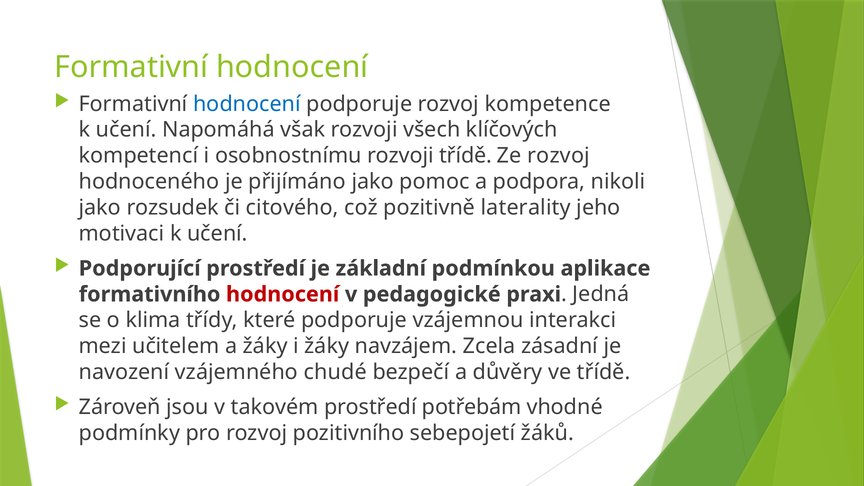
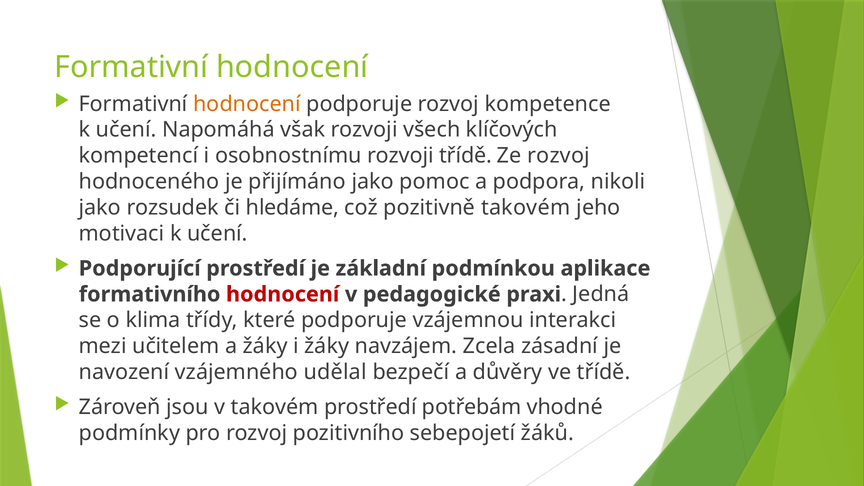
hodnocení colour: blue -> orange (247, 104)
citového: citového -> hledáme (292, 208)
pozitivně laterality: laterality -> takovém (526, 208)
chudé: chudé -> udělal (335, 372)
